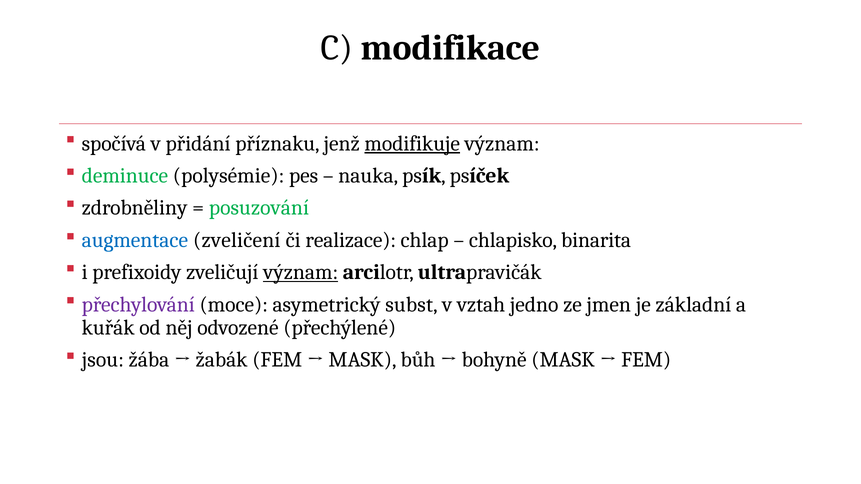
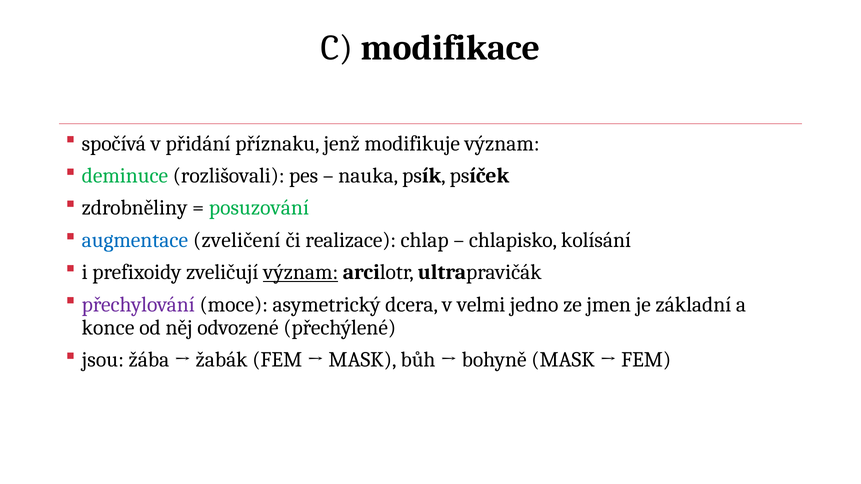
modifikuje underline: present -> none (412, 144)
polysémie: polysémie -> rozlišovali (229, 176)
binarita: binarita -> kolísání (596, 240)
subst: subst -> dcera (412, 305)
vztah: vztah -> velmi (481, 305)
kuřák: kuřák -> konce (108, 328)
